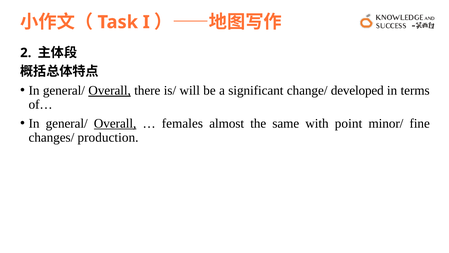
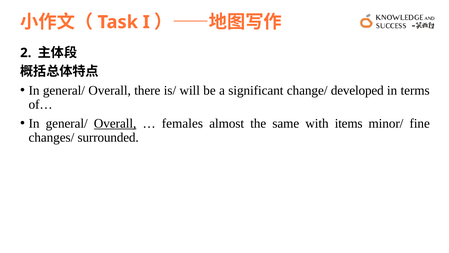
Overall underline: present -> none (110, 90)
point: point -> items (349, 123)
production: production -> surrounded (108, 137)
